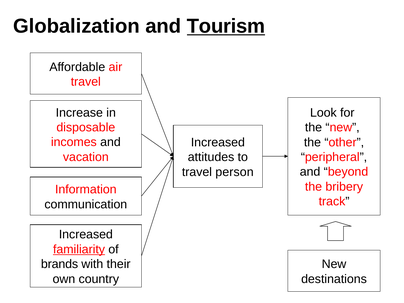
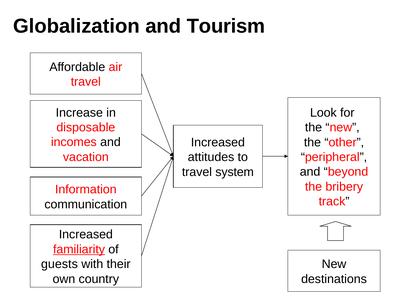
Tourism underline: present -> none (226, 26)
person: person -> system (235, 172)
brands: brands -> guests (59, 264)
